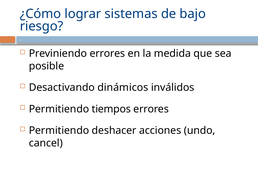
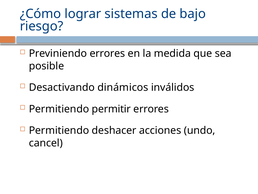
tiempos: tiempos -> permitir (111, 109)
